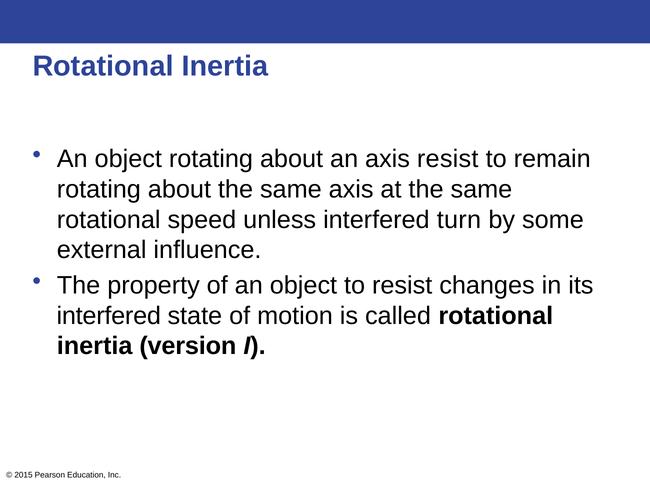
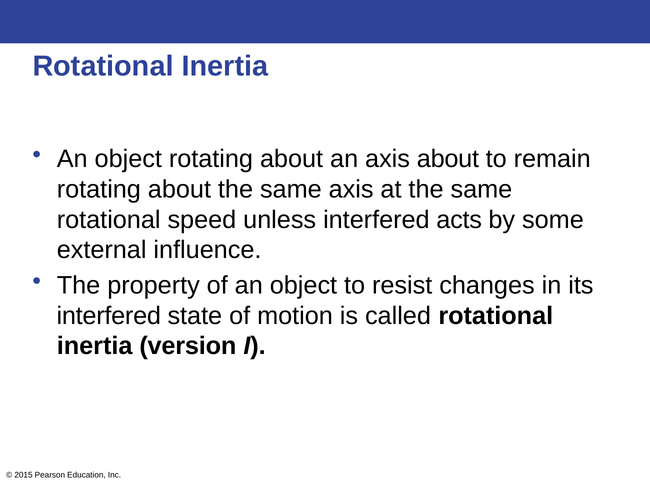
axis resist: resist -> about (448, 159)
turn: turn -> acts (459, 220)
